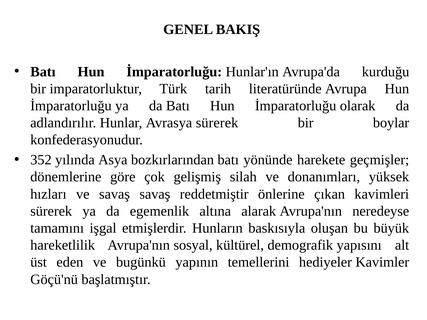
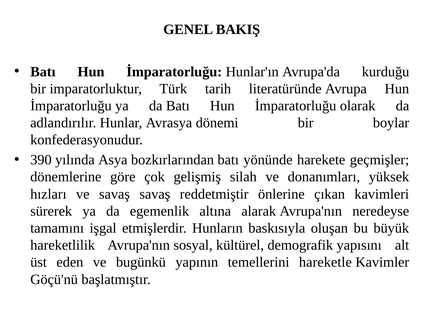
Avrasya sürerek: sürerek -> dönemi (217, 123)
352: 352 -> 390 (41, 160)
hediyeler: hediyeler -> hareketle (325, 262)
